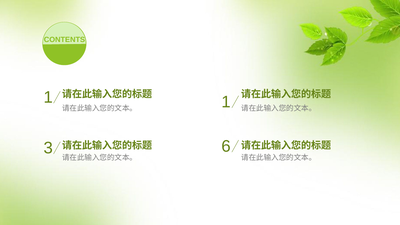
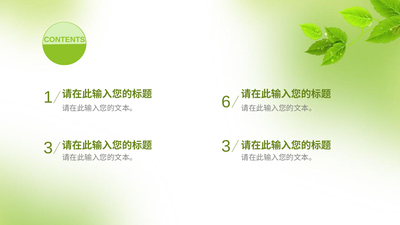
1 1: 1 -> 6 (226, 102)
3 6: 6 -> 3 (226, 146)
